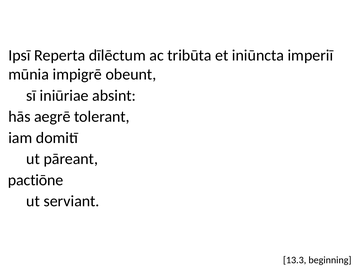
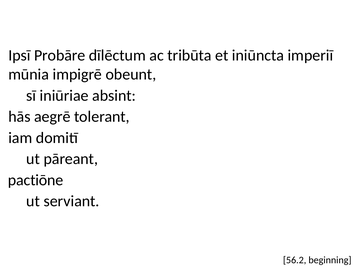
Reperta: Reperta -> Probāre (60, 55)
13.3: 13.3 -> 56.2 (295, 260)
